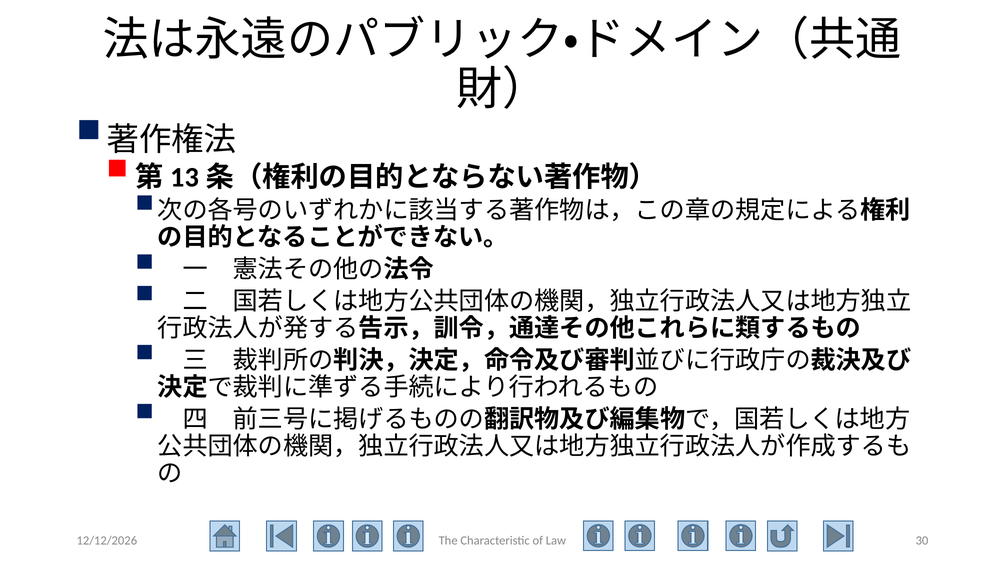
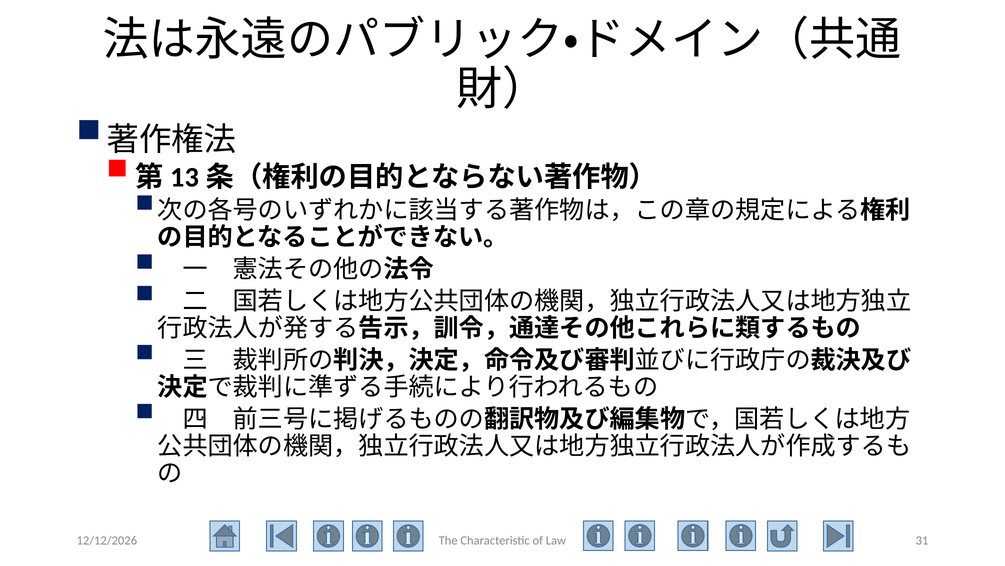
30: 30 -> 31 (922, 540)
